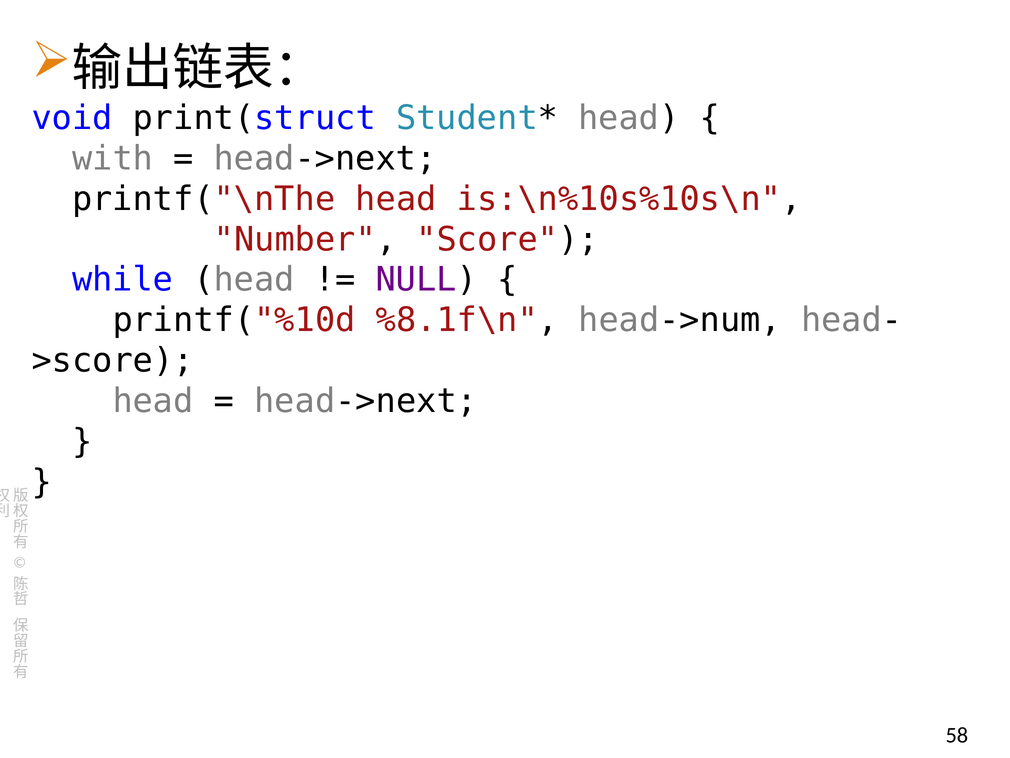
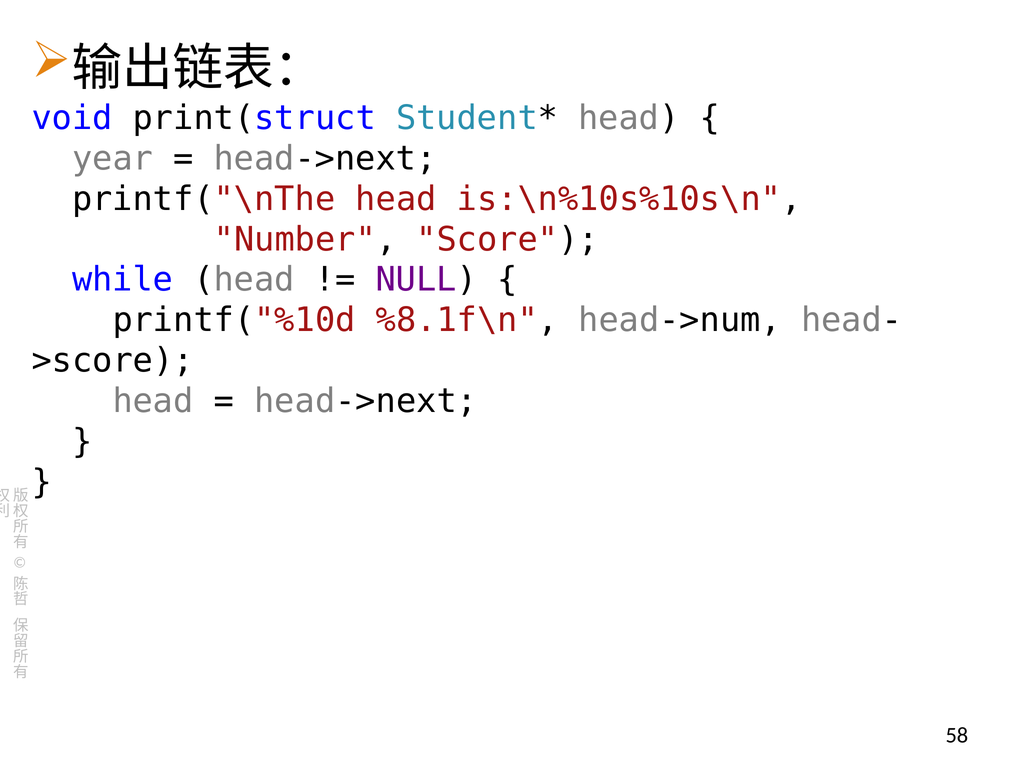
with: with -> year (113, 158)
